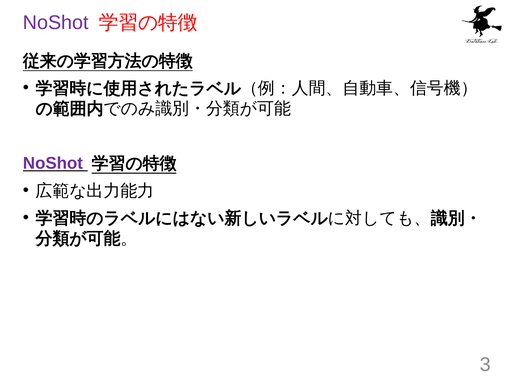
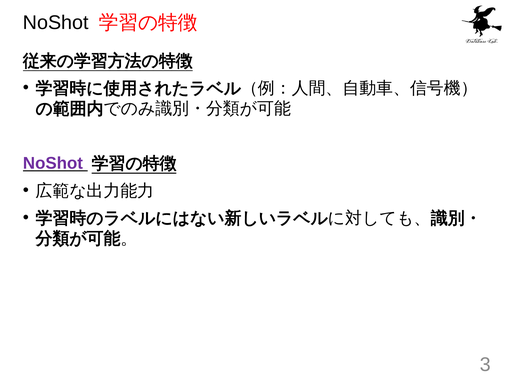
NoShot colour: purple -> black (56, 23)
